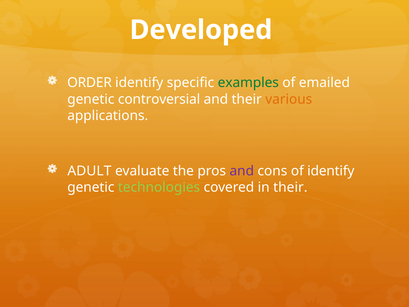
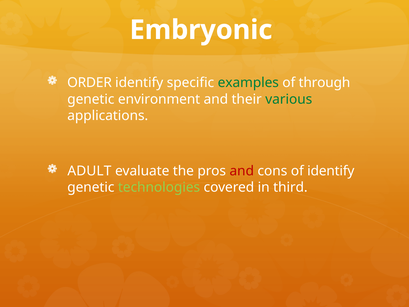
Developed: Developed -> Embryonic (201, 30)
emailed: emailed -> through (324, 83)
controversial: controversial -> environment (159, 99)
various colour: orange -> green (289, 99)
and colour: purple -> red (242, 171)
in their: their -> third (290, 187)
